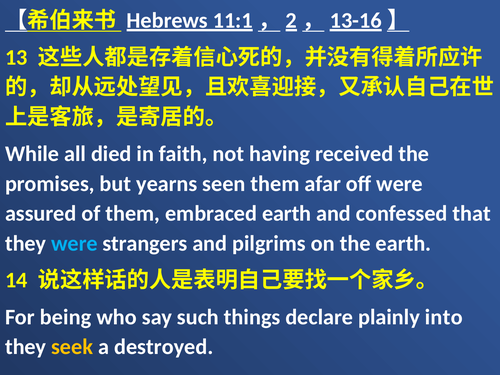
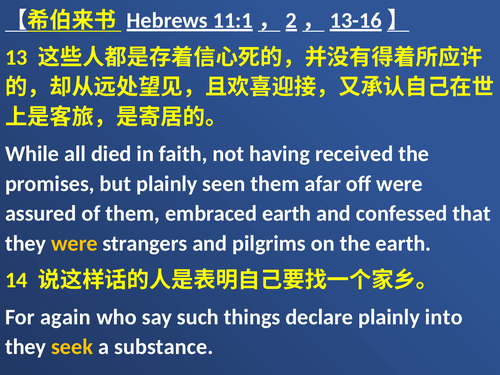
but yearns: yearns -> plainly (167, 184)
were colour: light blue -> yellow (74, 244)
being: being -> again (65, 317)
destroyed: destroyed -> substance (164, 347)
